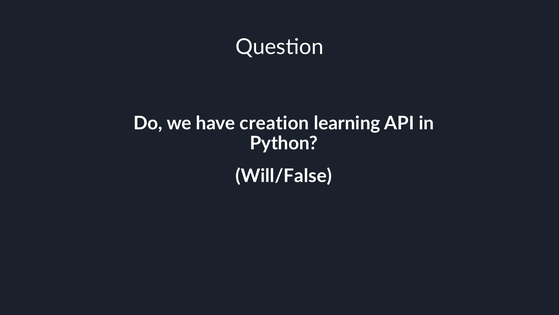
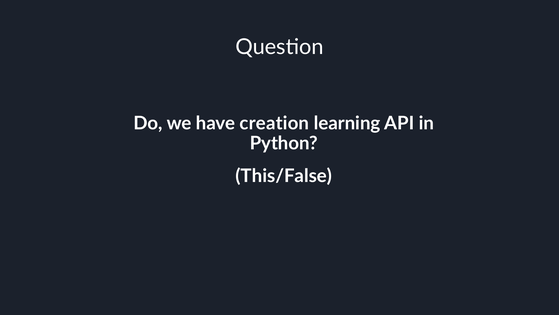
Will/False: Will/False -> This/False (284, 176)
